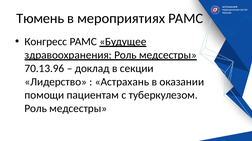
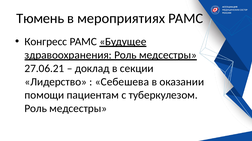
70.13.96: 70.13.96 -> 27.06.21 (44, 69)
Астрахань: Астрахань -> Себешева (122, 82)
